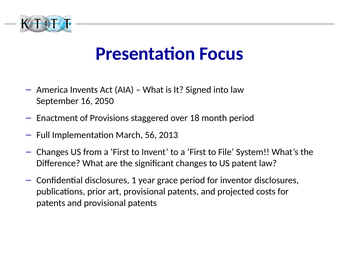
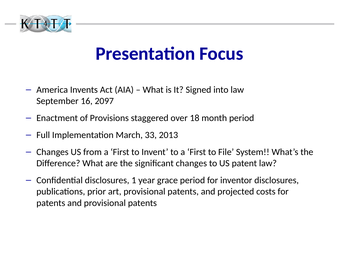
2050: 2050 -> 2097 (104, 101)
56: 56 -> 33 (151, 135)
